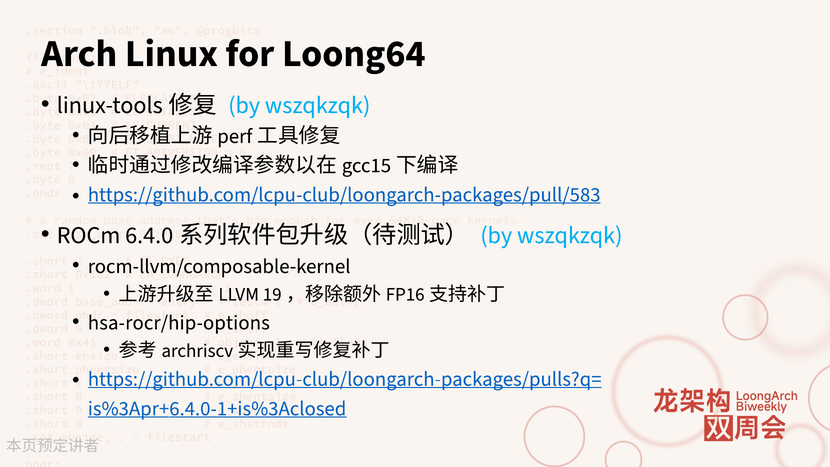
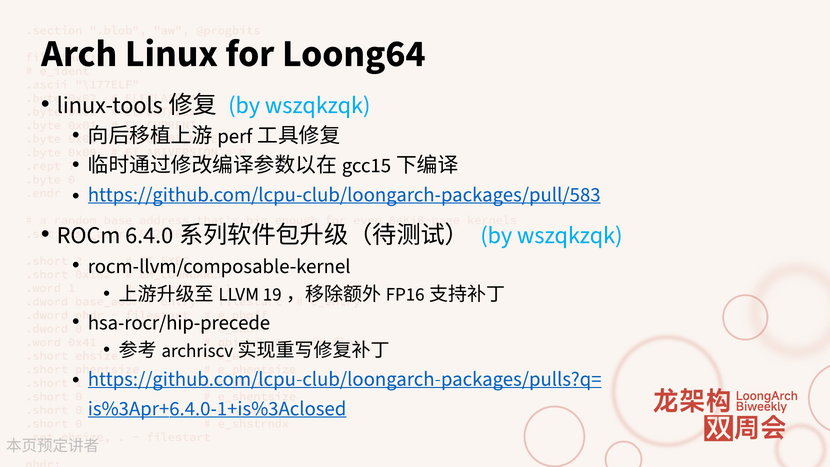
hsa-rocr/hip-options: hsa-rocr/hip-options -> hsa-rocr/hip-precede (179, 322)
